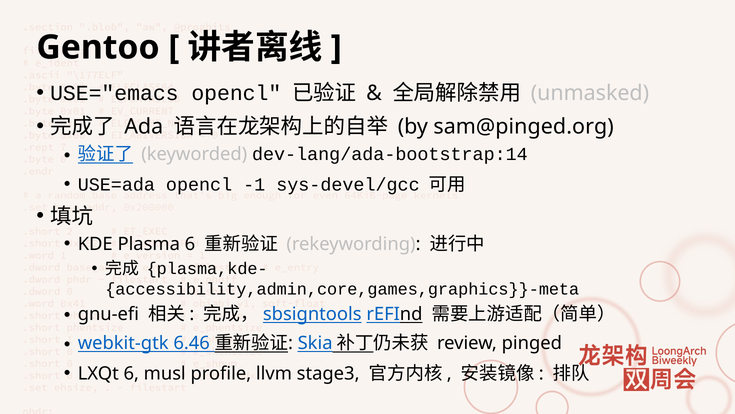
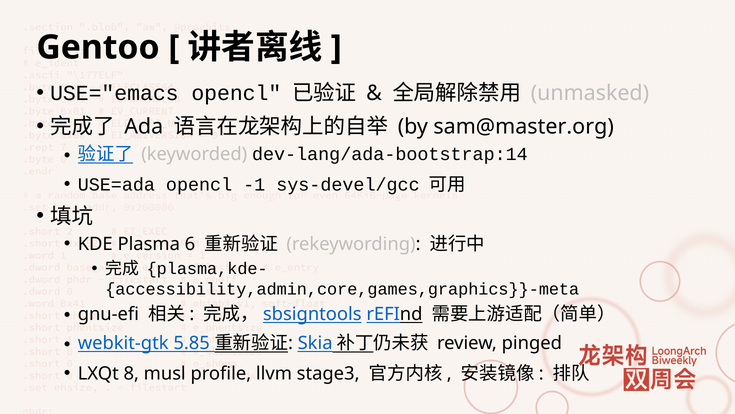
sam@pinged.org: sam@pinged.org -> sam@master.org (524, 126)
6.46: 6.46 -> 5.85 (192, 343)
LXQt 6: 6 -> 8 (131, 373)
